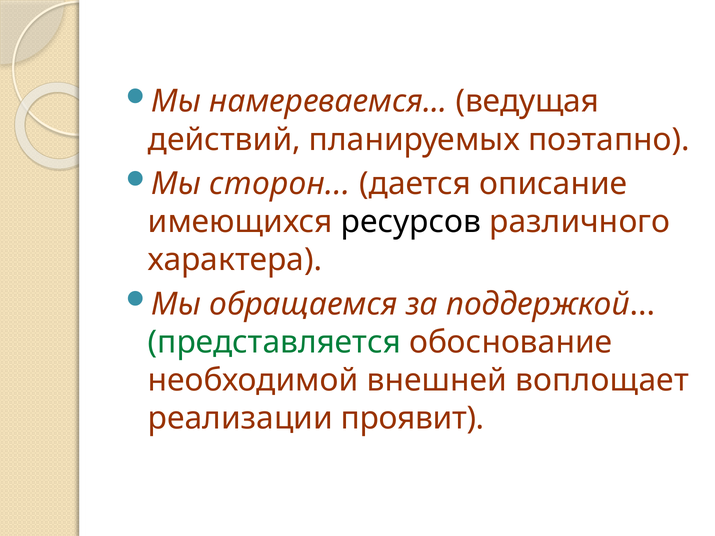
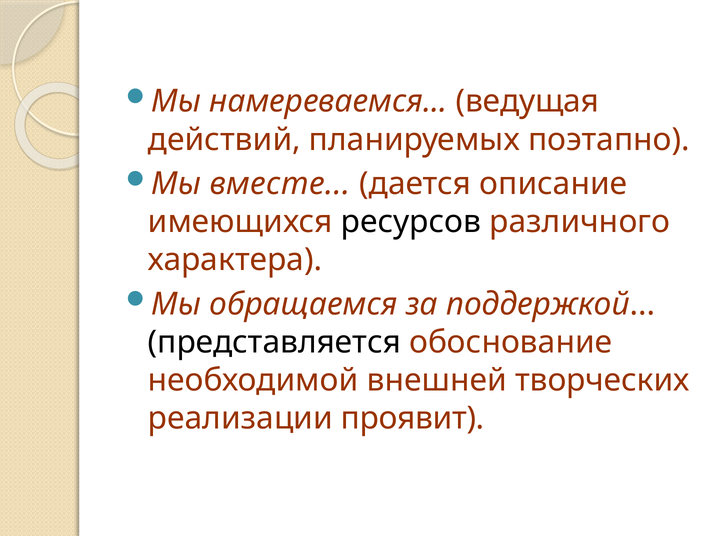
сторон: сторон -> вместе (280, 184)
представляется colour: green -> black (274, 342)
воплощает: воплощает -> творческих (602, 380)
